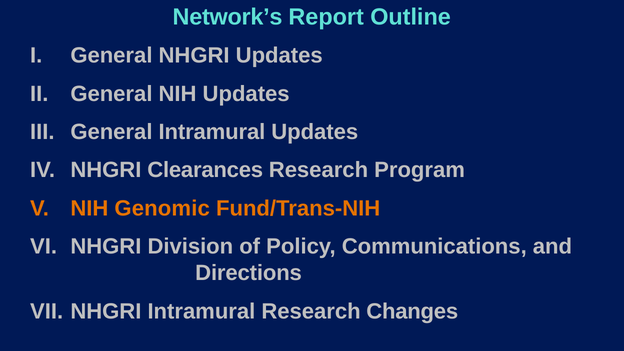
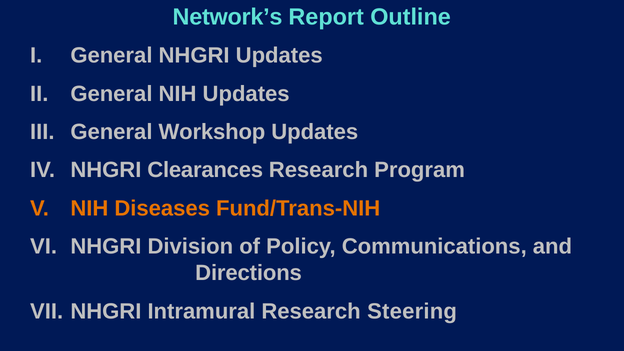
General Intramural: Intramural -> Workshop (212, 132)
Genomic: Genomic -> Diseases (162, 208)
Changes: Changes -> Steering (412, 311)
